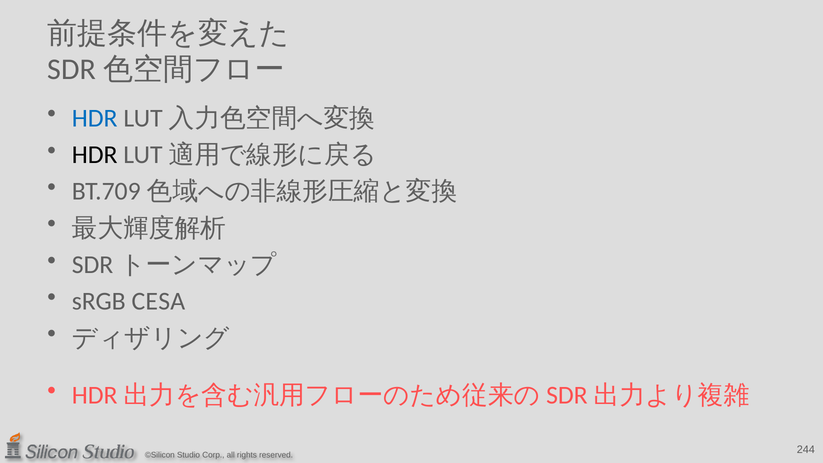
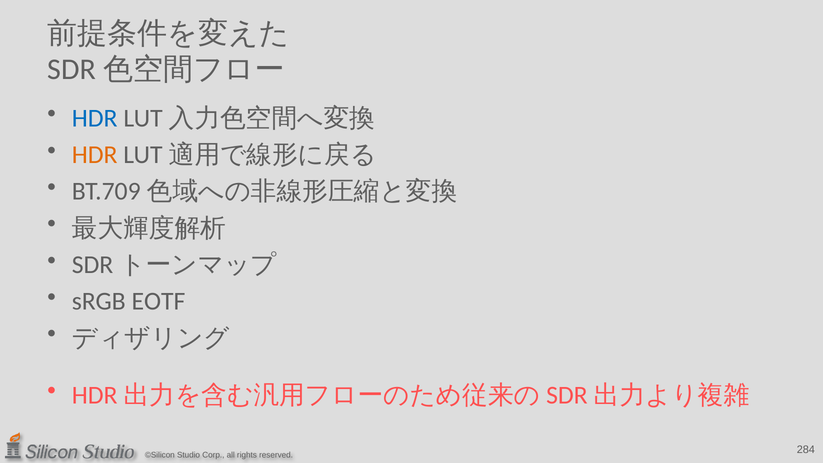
HDR colour: black -> orange (95, 155)
CESA: CESA -> EOTF (158, 301)
244: 244 -> 284 (806, 449)
